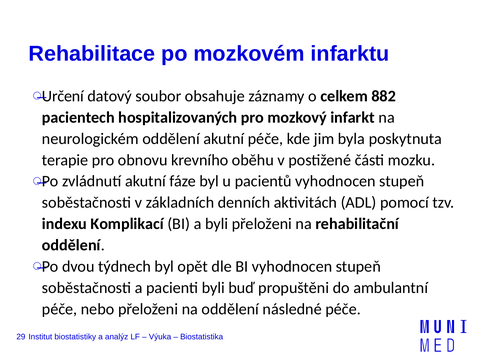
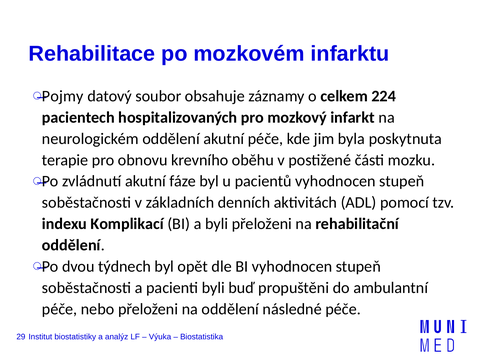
Určení: Určení -> Pojmy (63, 96)
882: 882 -> 224 (384, 96)
